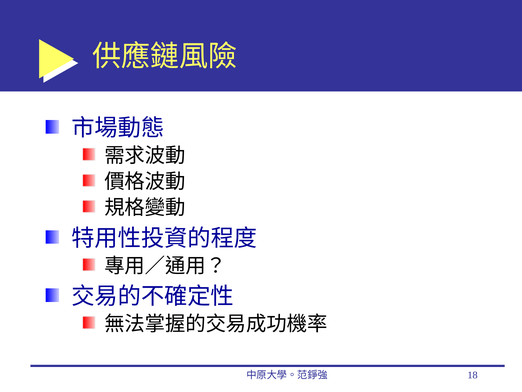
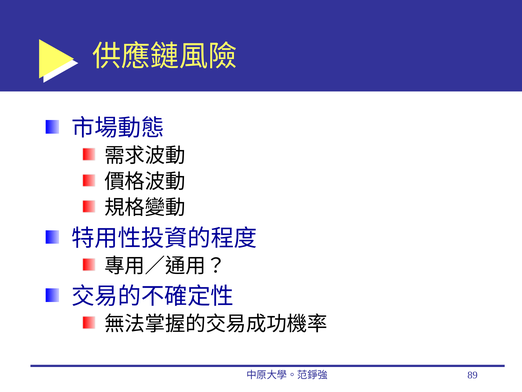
18: 18 -> 89 (473, 375)
